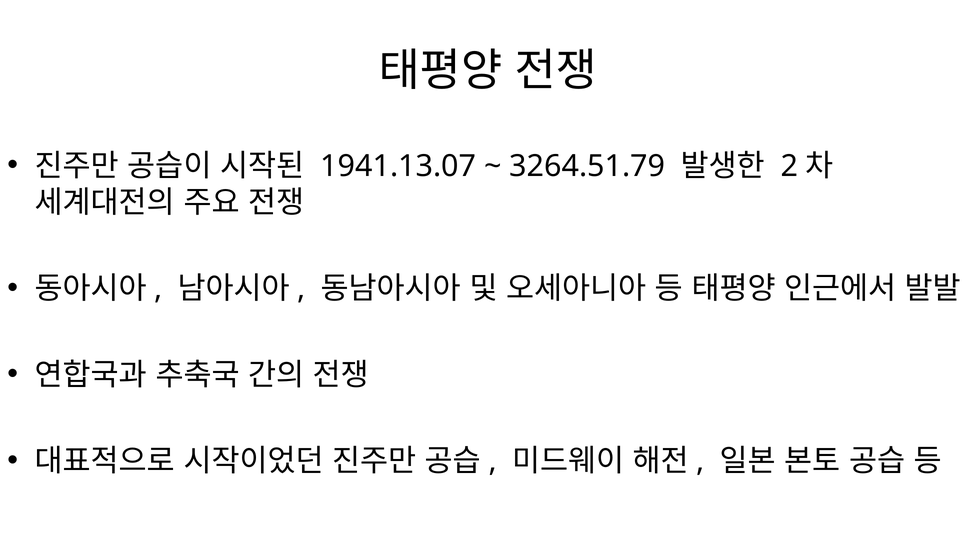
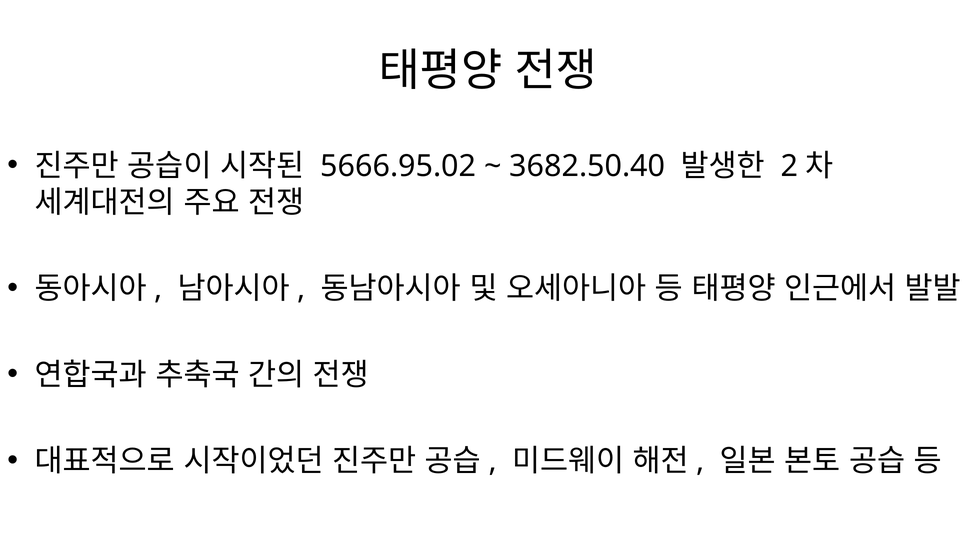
1941.13.07: 1941.13.07 -> 5666.95.02 (398, 166)
3264.51.79: 3264.51.79 -> 3682.50.40 (587, 166)
